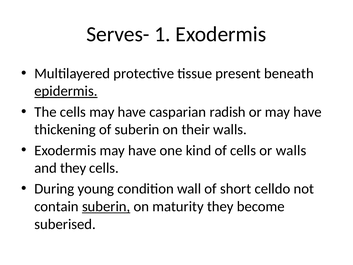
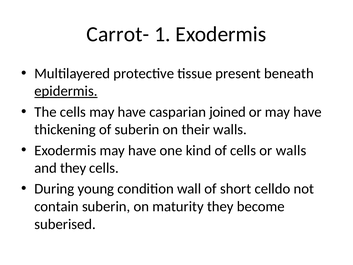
Serves-: Serves- -> Carrot- (118, 34)
radish: radish -> joined (228, 112)
suberin underline: present -> none (106, 206)
